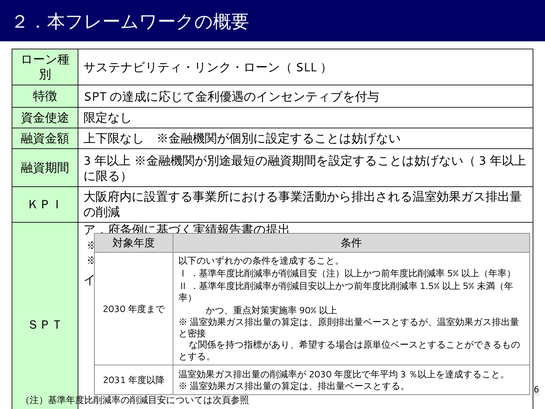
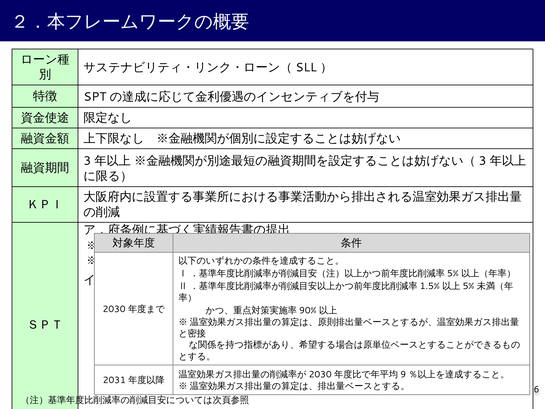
3: 3 -> 9 (403, 374)
